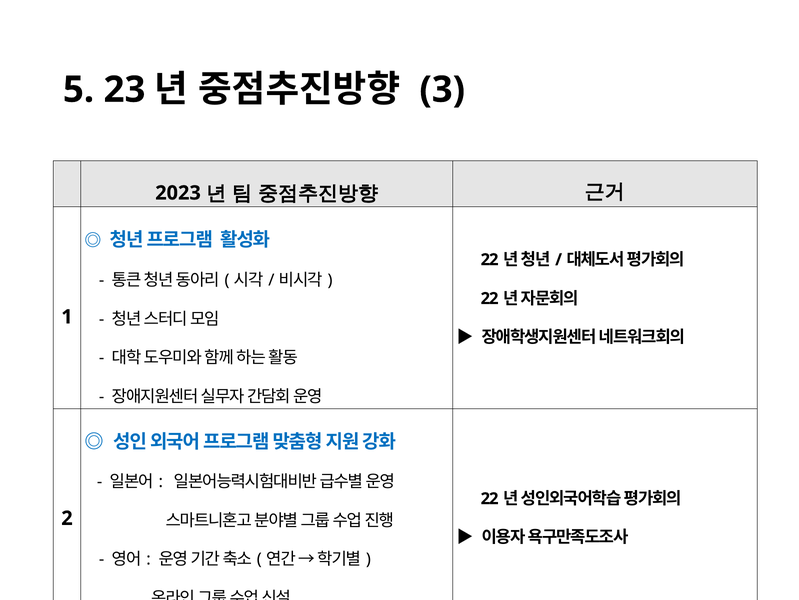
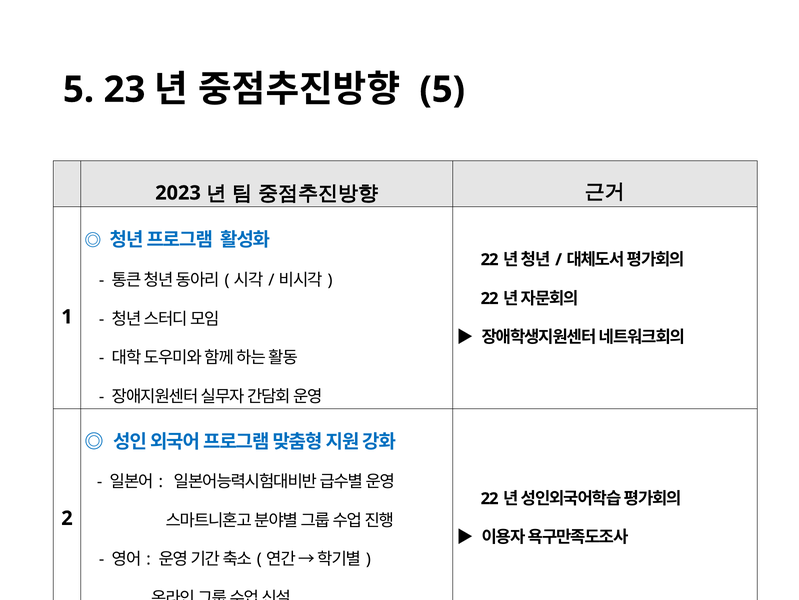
3: 3 -> 5 (442, 90)
